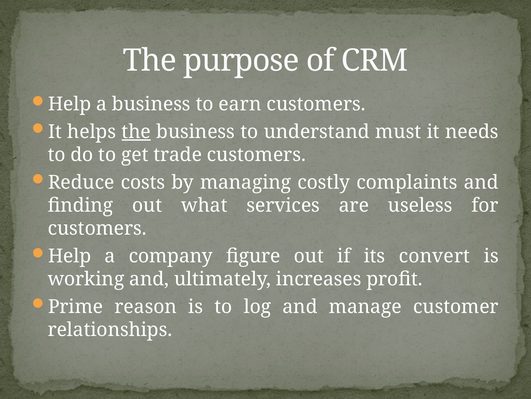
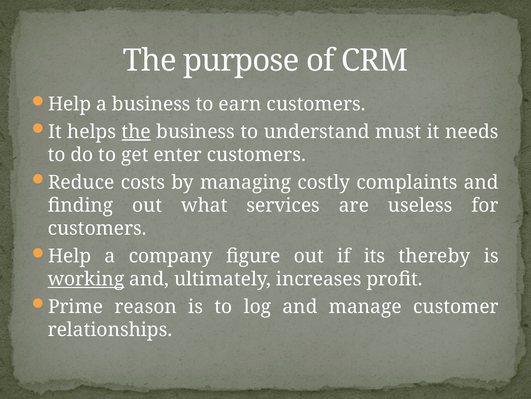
trade: trade -> enter (178, 155)
convert: convert -> thereby (434, 256)
working underline: none -> present (86, 279)
